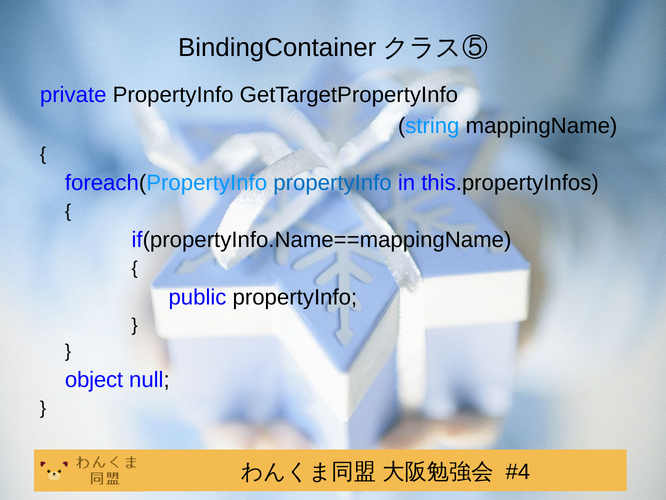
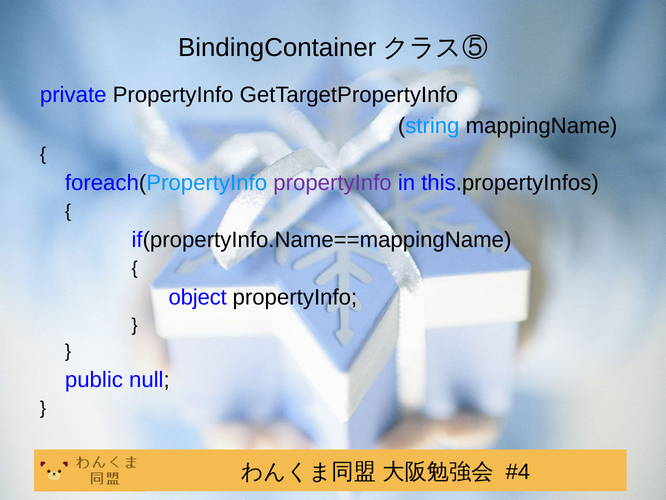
propertyInfo colour: blue -> purple (333, 183)
public: public -> object (198, 297)
object: object -> public (94, 380)
